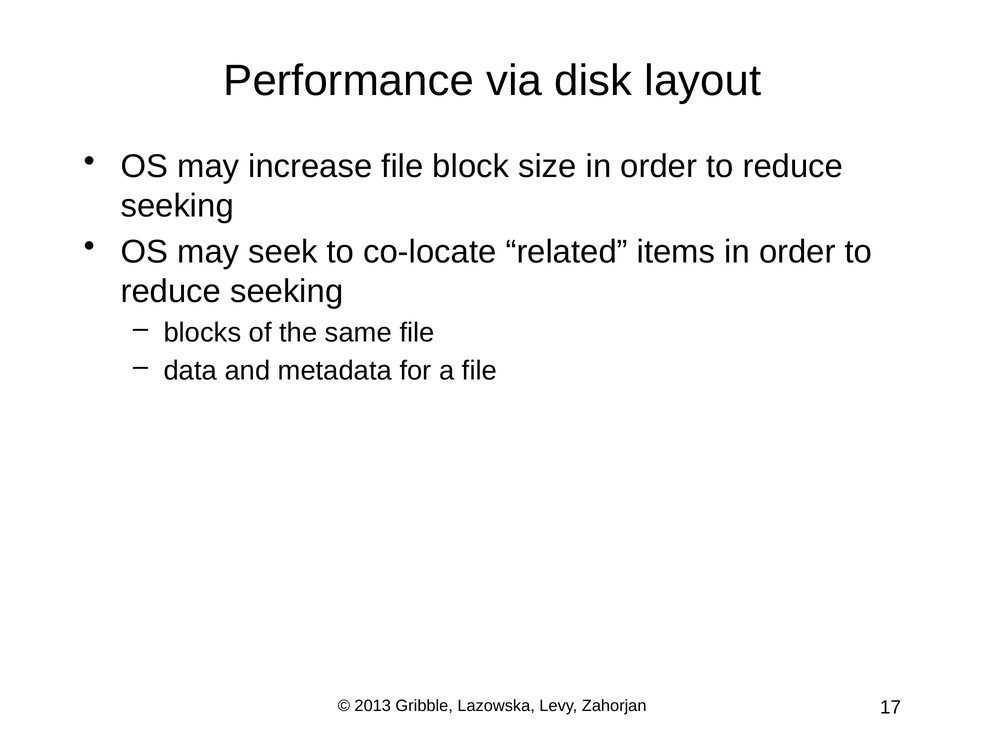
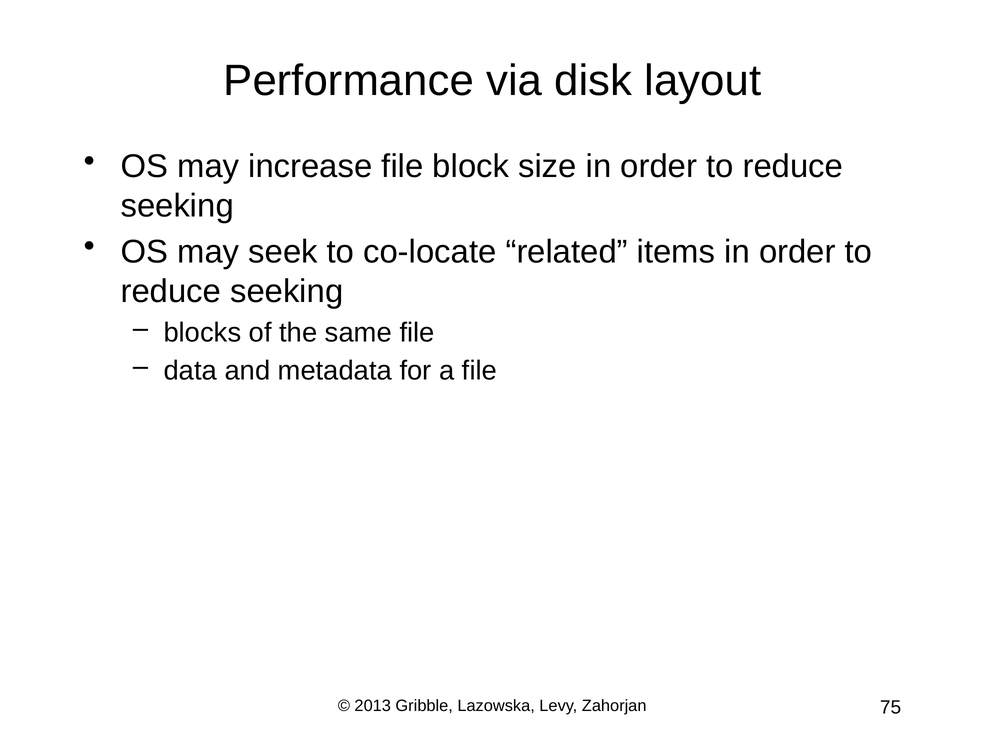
17: 17 -> 75 (891, 707)
